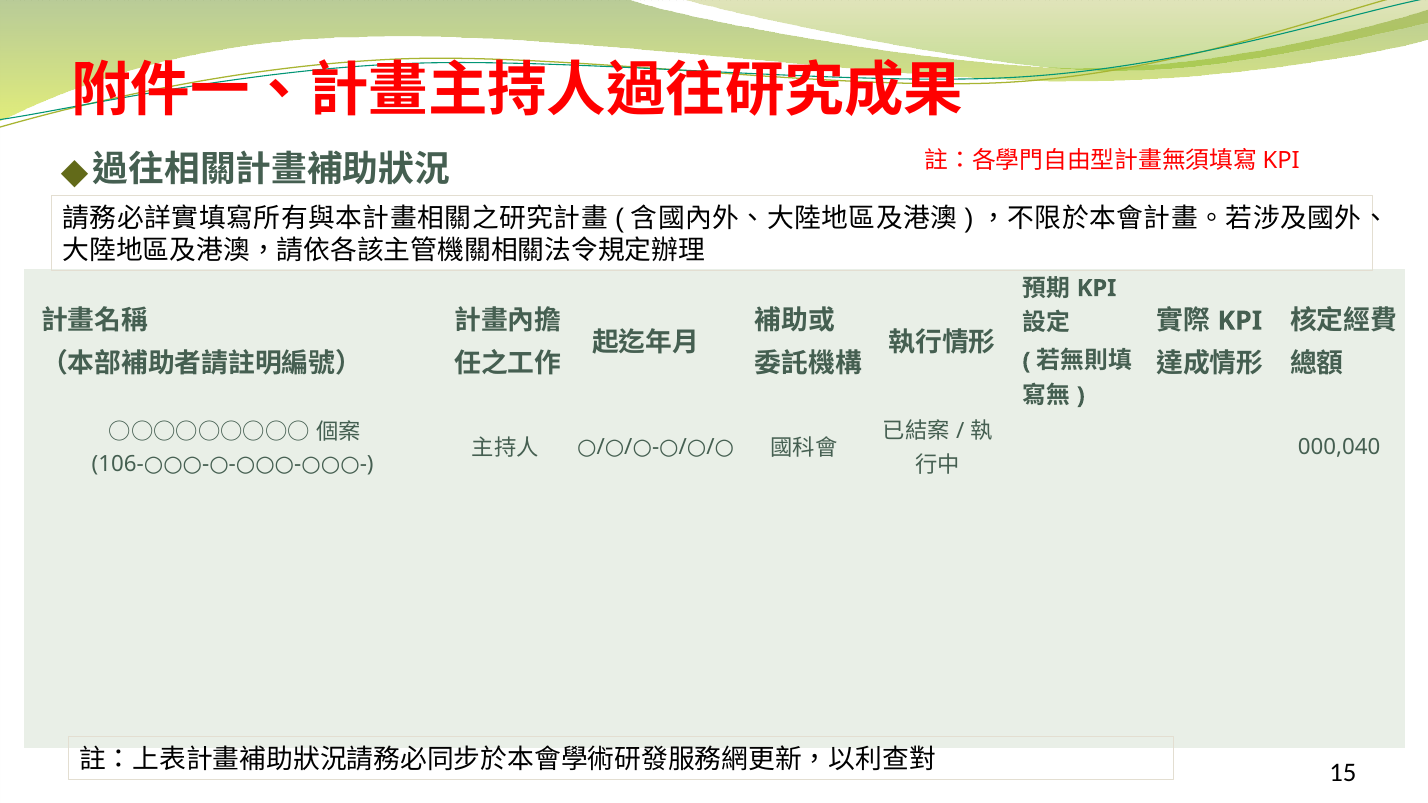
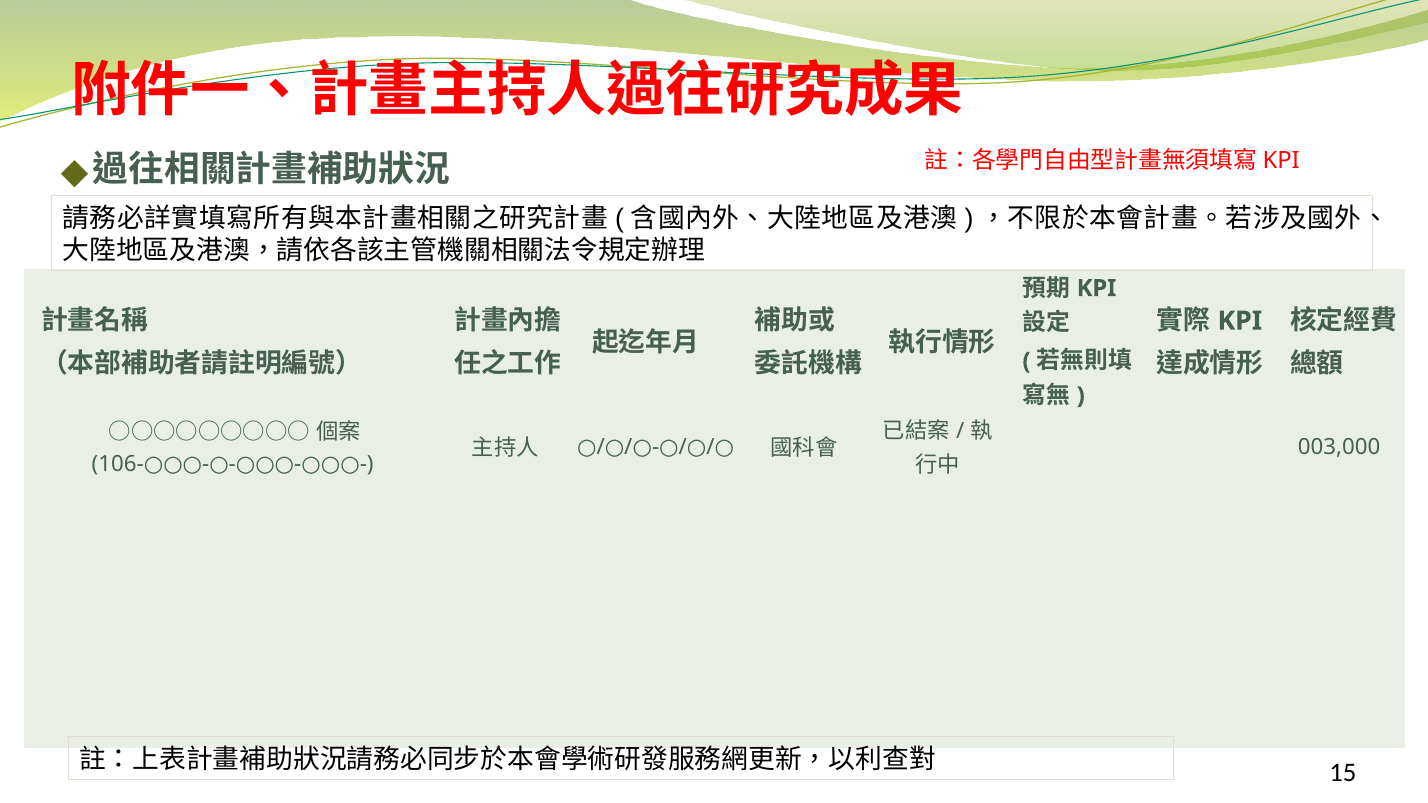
000,040: 000,040 -> 003,000 (1339, 447)
